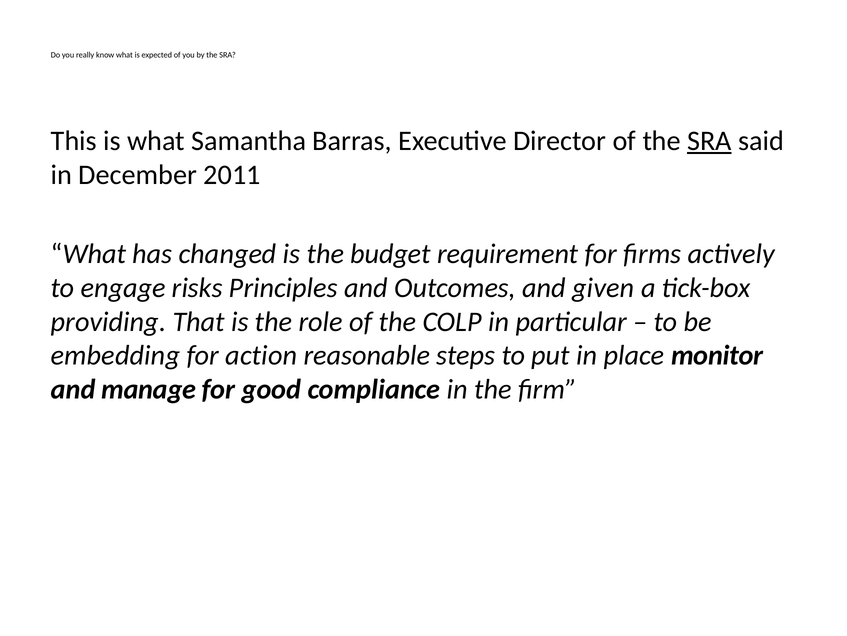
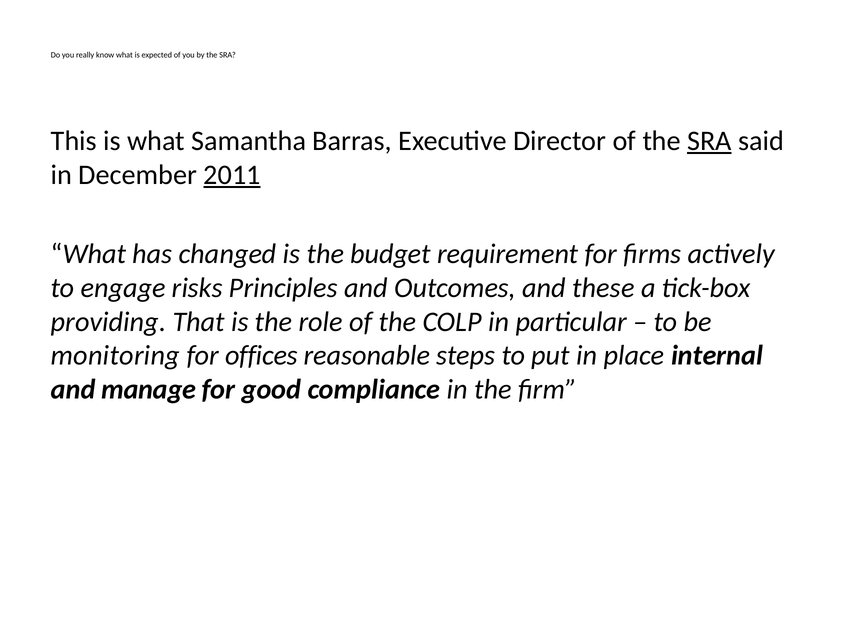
2011 underline: none -> present (232, 175)
given: given -> these (603, 287)
embedding: embedding -> monitoring (115, 355)
action: action -> offices (261, 355)
monitor: monitor -> internal (717, 355)
